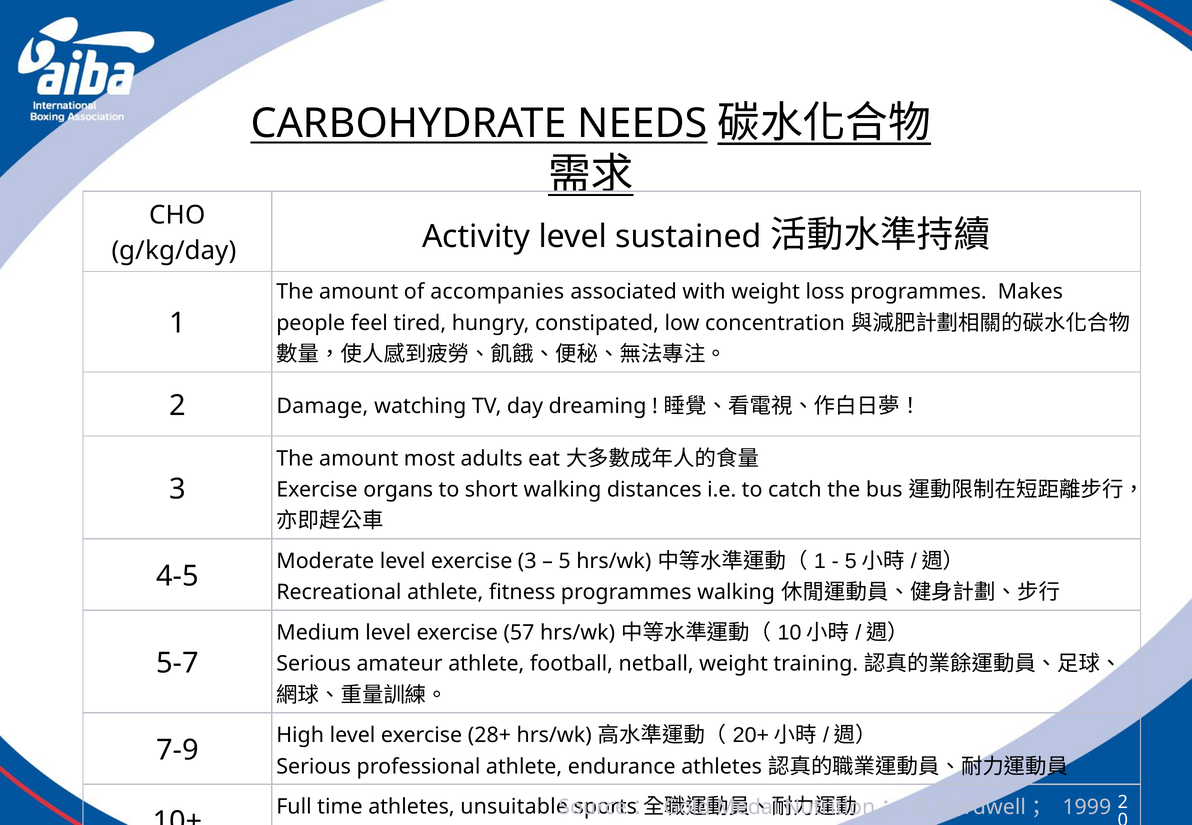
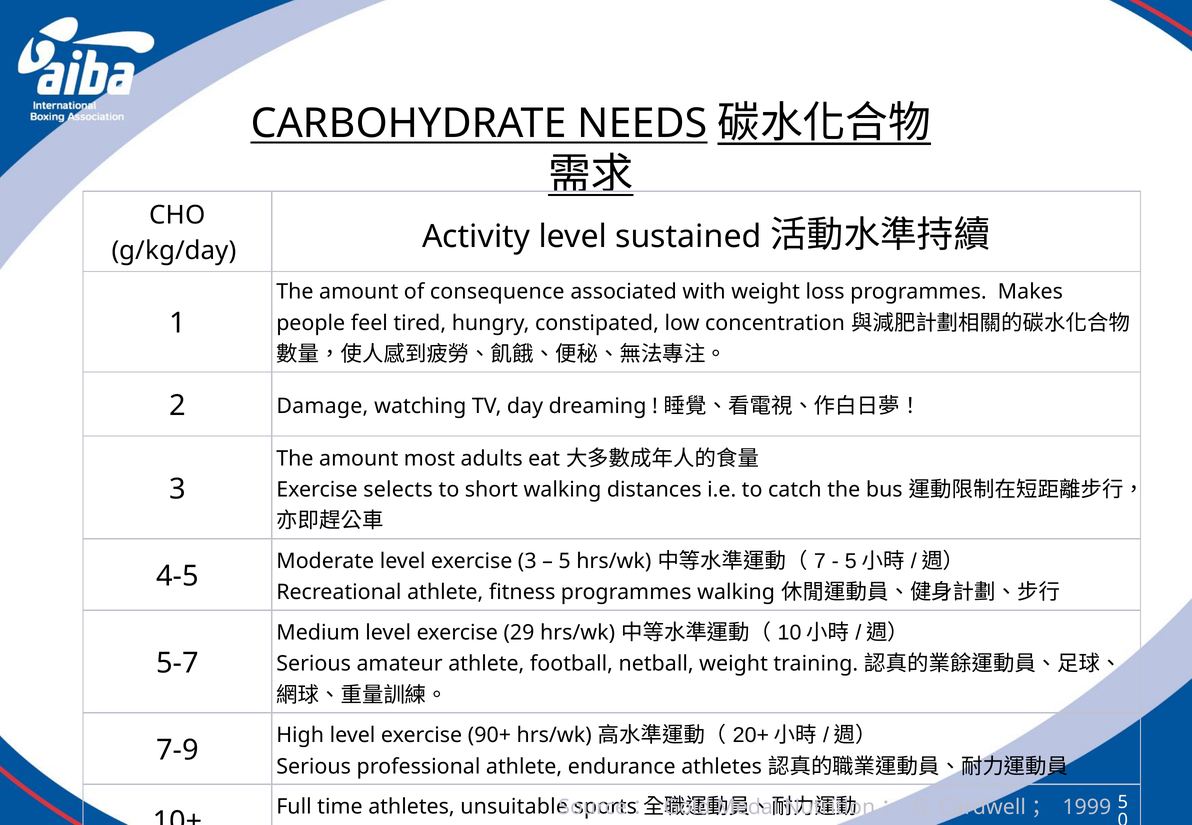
accompanies: accompanies -> consequence (497, 292)
organs: organs -> selects (398, 490)
1: 1 -> 7 (820, 561)
57: 57 -> 29 (519, 633)
28+: 28+ -> 90+ (489, 736)
1999 2: 2 -> 5 (1123, 802)
